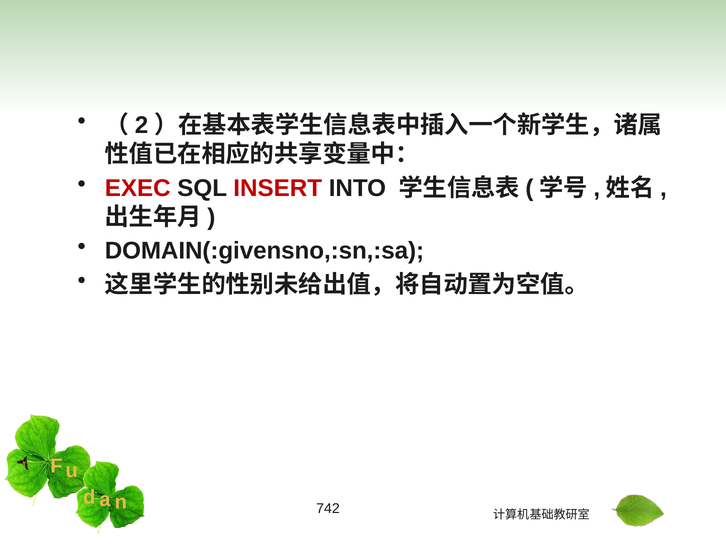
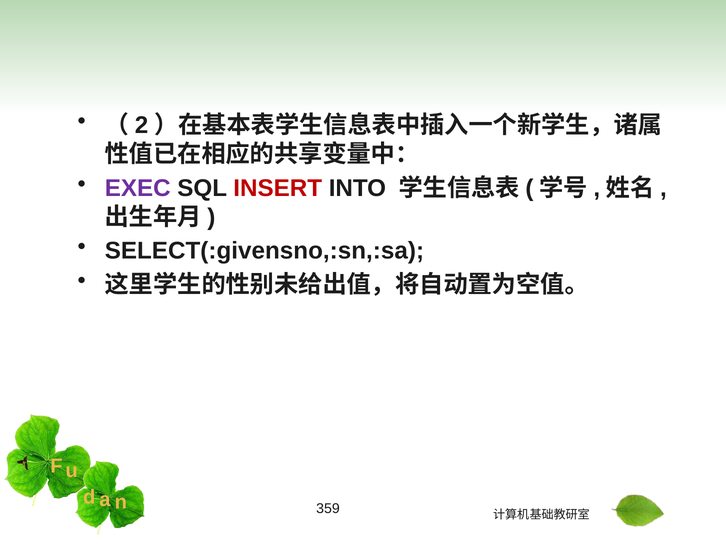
EXEC colour: red -> purple (138, 188)
DOMAIN(:givensno,:sn,:sa: DOMAIN(:givensno,:sn,:sa -> SELECT(:givensno,:sn,:sa (264, 251)
742: 742 -> 359 (328, 509)
